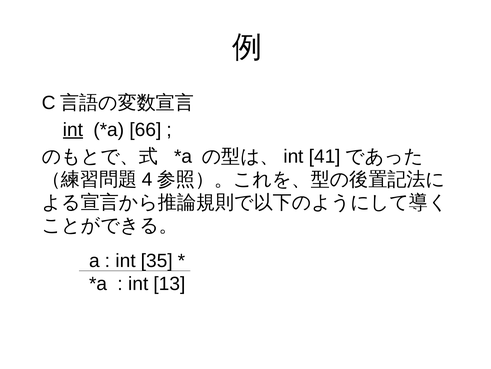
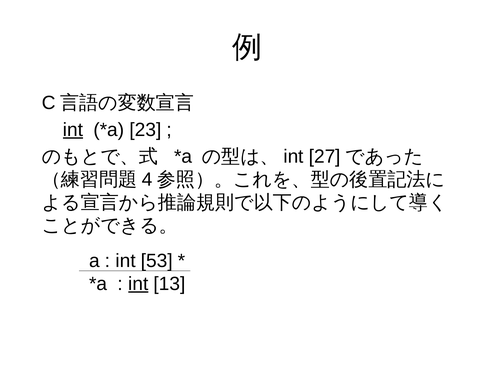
66: 66 -> 23 (145, 129)
41: 41 -> 27 (325, 156)
35: 35 -> 53 (157, 260)
int underline: none -> present (138, 283)
